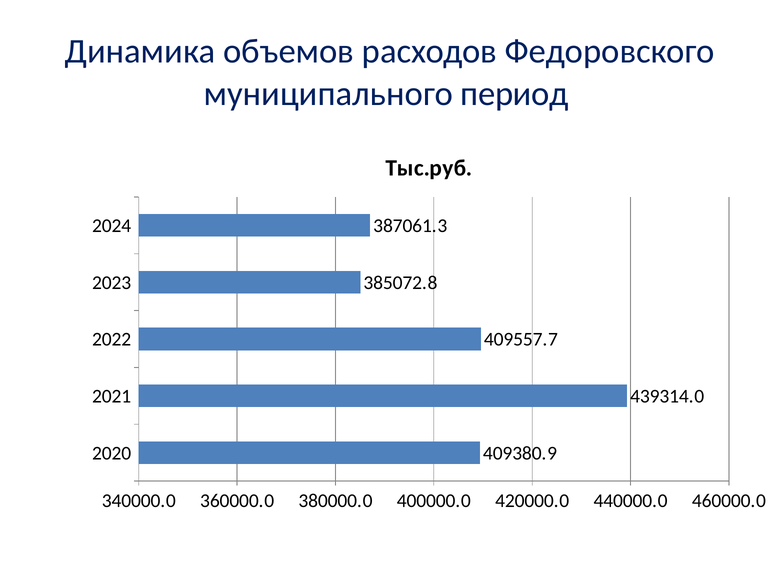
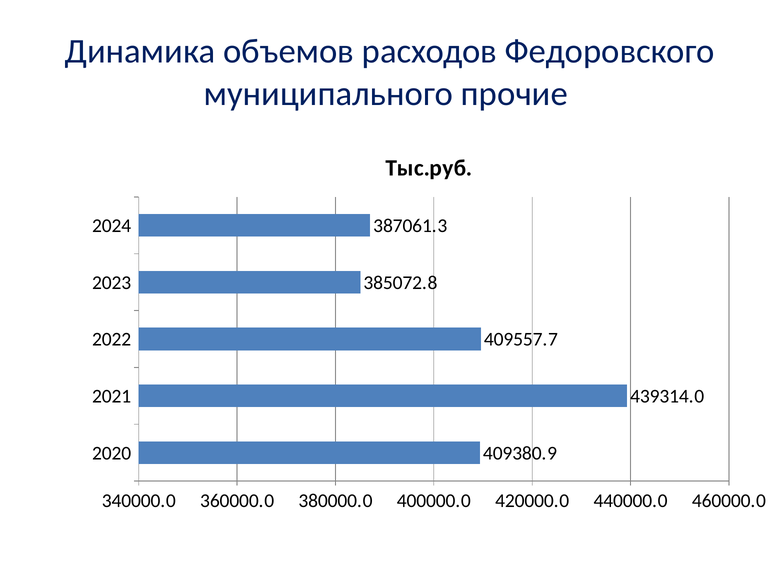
период: период -> прочие (514, 94)
